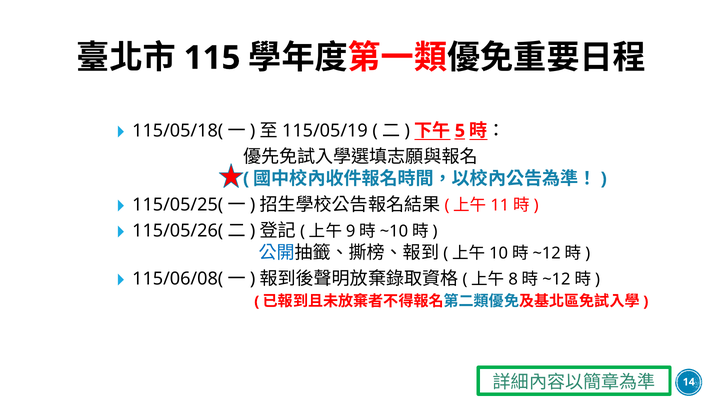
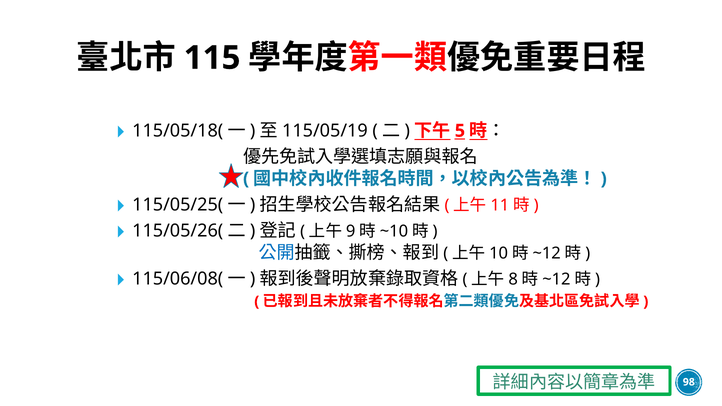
14: 14 -> 98 (689, 382)
